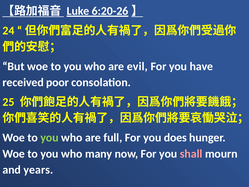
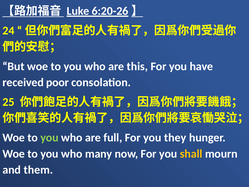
evil: evil -> this (137, 66)
does: does -> they (175, 137)
shall colour: pink -> yellow (191, 154)
years: years -> them (38, 170)
